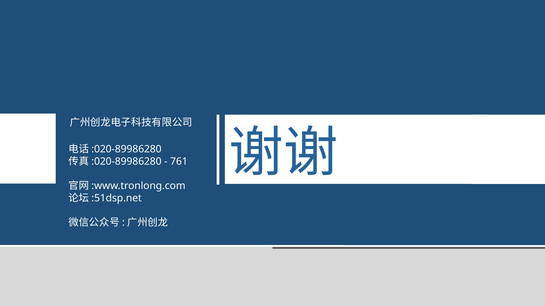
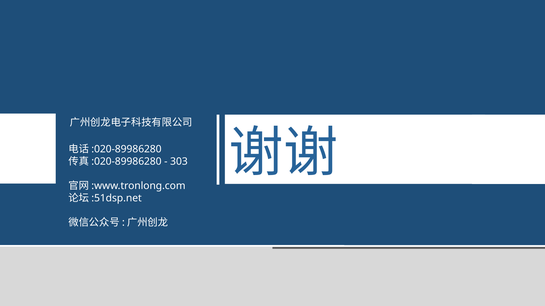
761: 761 -> 303 (179, 162)
